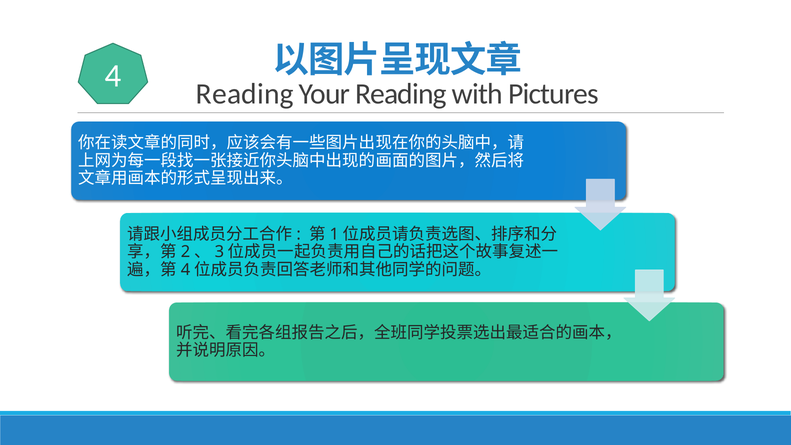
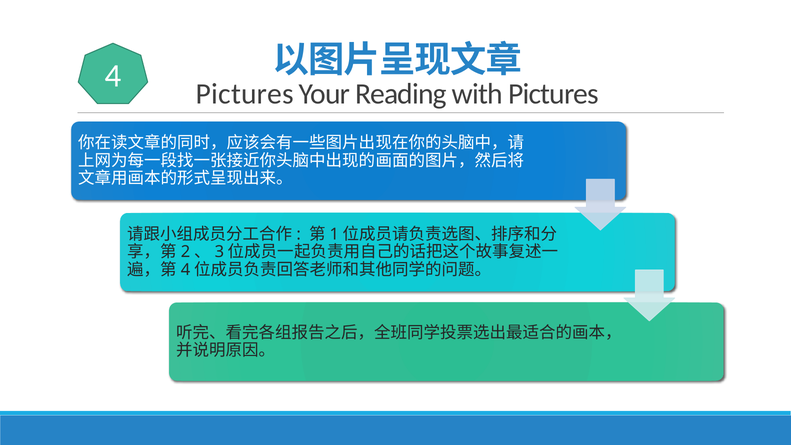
Reading: Reading -> Pictures (245, 94)
